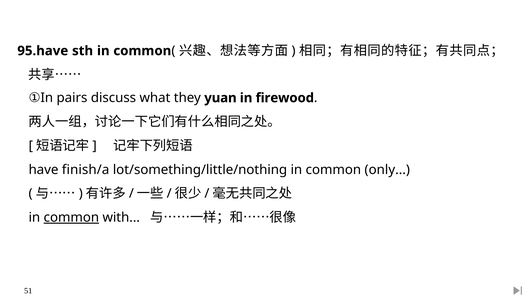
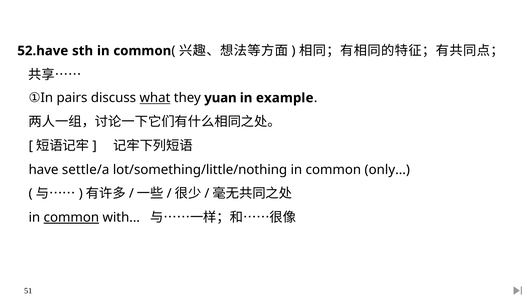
95.have: 95.have -> 52.have (43, 51)
what underline: none -> present (155, 98)
firewood: firewood -> example (285, 98)
finish/a: finish/a -> settle/a (86, 169)
